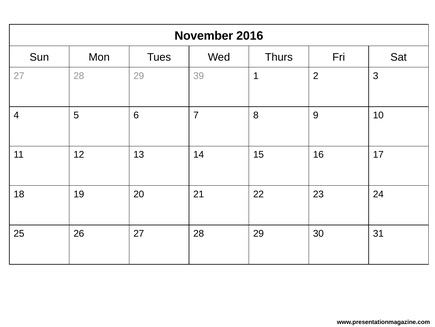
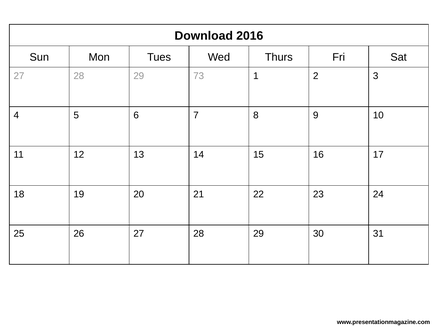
November: November -> Download (204, 36)
39: 39 -> 73 (199, 76)
